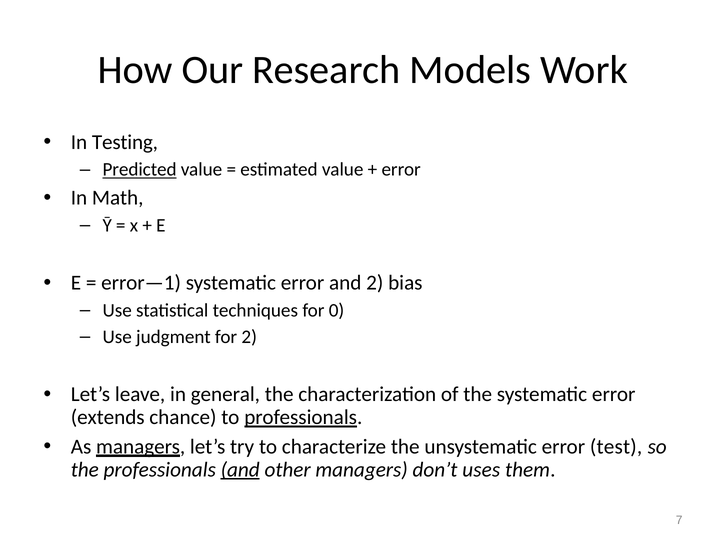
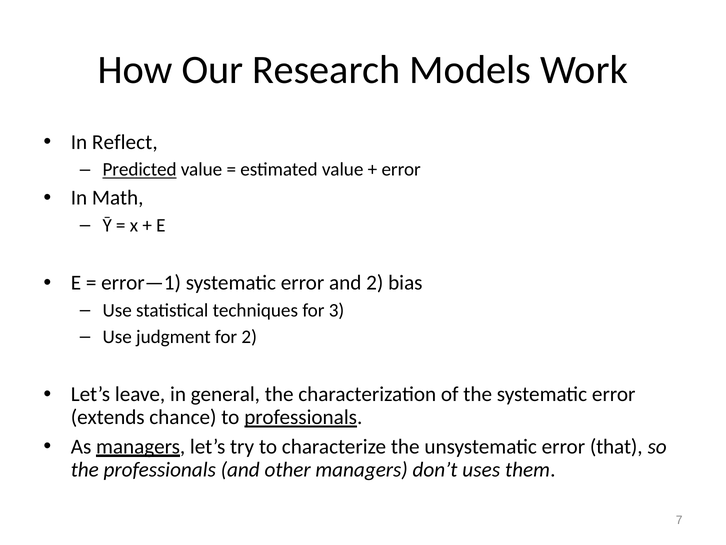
Testing: Testing -> Reflect (125, 142)
0: 0 -> 3 (337, 310)
test: test -> that (616, 446)
and underline: present -> none (240, 469)
